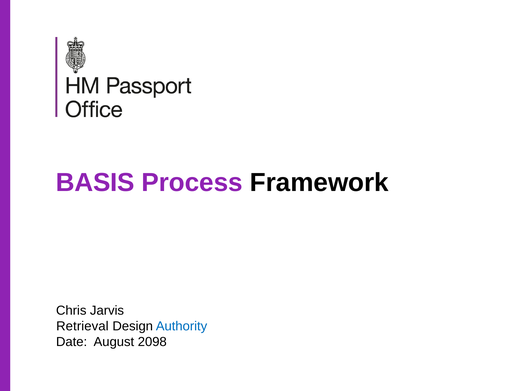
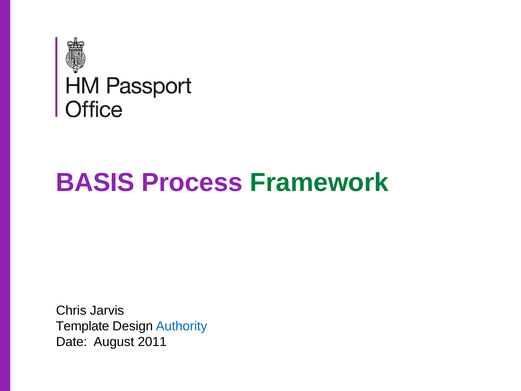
Framework colour: black -> green (319, 182)
Retrieval: Retrieval -> Template (83, 326)
2098: 2098 -> 2011 (152, 342)
